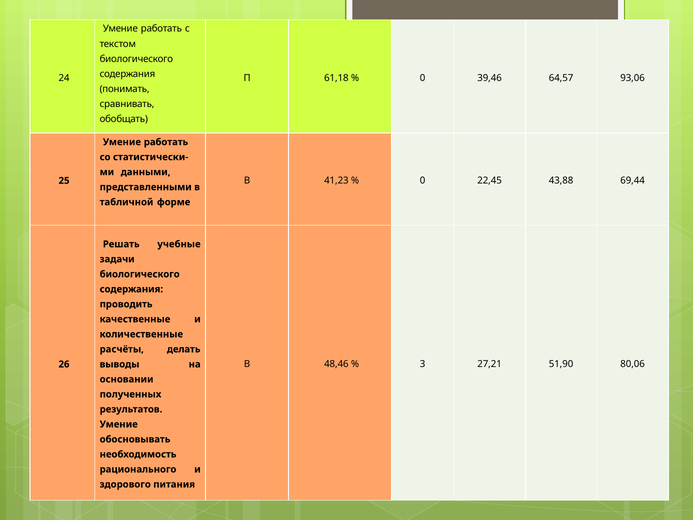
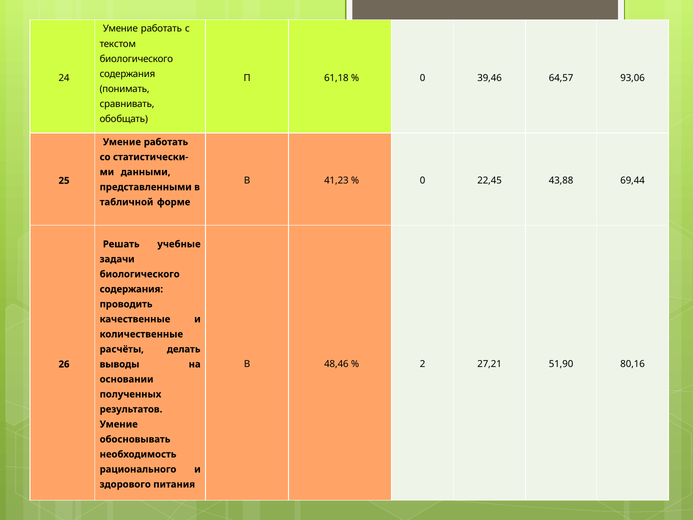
3: 3 -> 2 (423, 364)
80,06: 80,06 -> 80,16 (633, 364)
